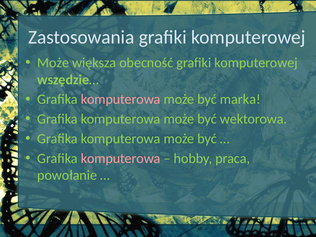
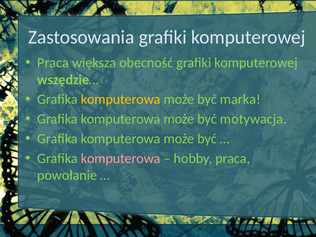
Może: Może -> Praca (53, 63)
komputerowa colour: pink -> yellow (121, 99)
wektorowa: wektorowa -> motywacja (253, 119)
